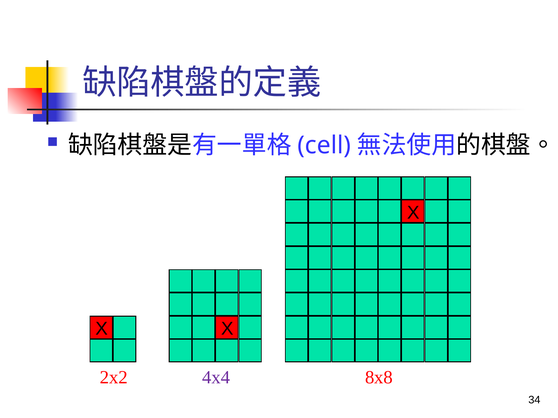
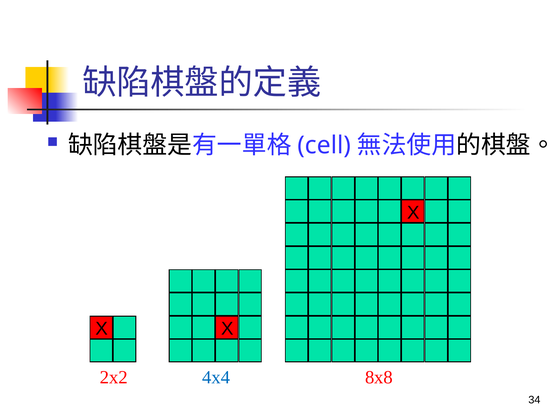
4x4 colour: purple -> blue (216, 378)
